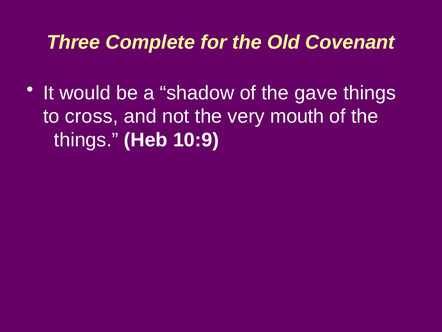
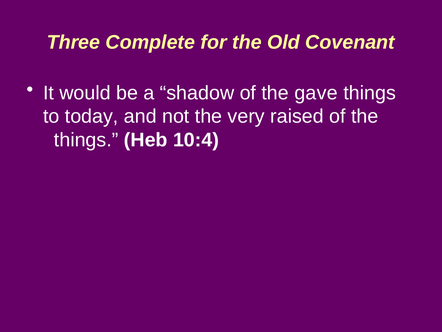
cross: cross -> today (92, 116)
mouth: mouth -> raised (297, 116)
10:9: 10:9 -> 10:4 (196, 140)
